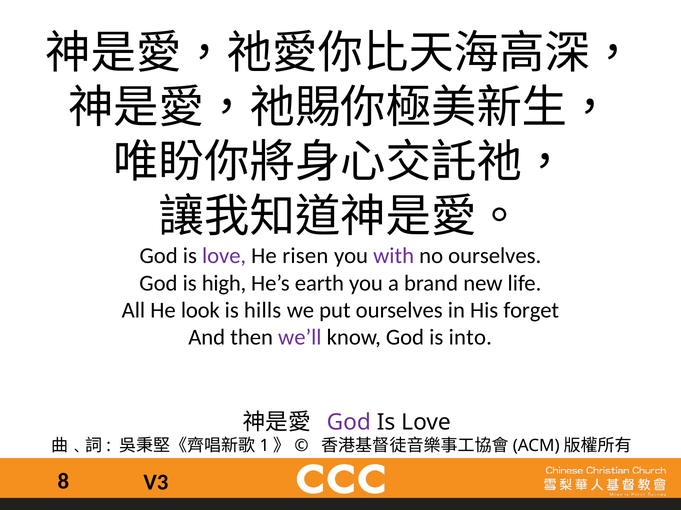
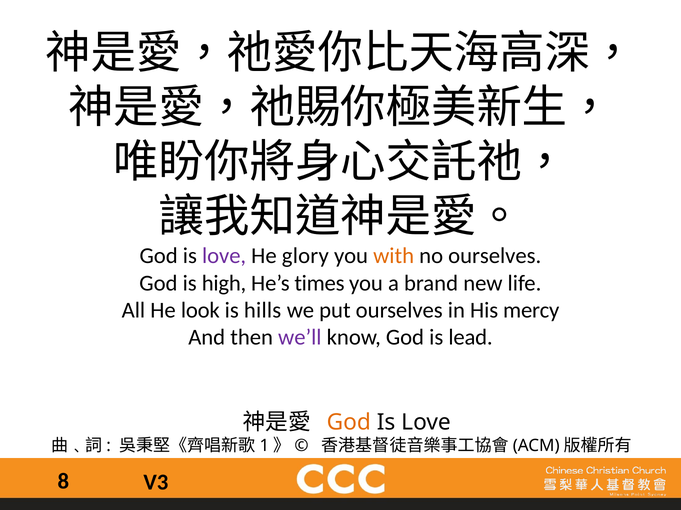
risen: risen -> glory (305, 256)
with colour: purple -> orange (394, 256)
earth: earth -> times (319, 284)
forget: forget -> mercy (531, 311)
into: into -> lead (471, 338)
God colour: purple -> orange (349, 423)
